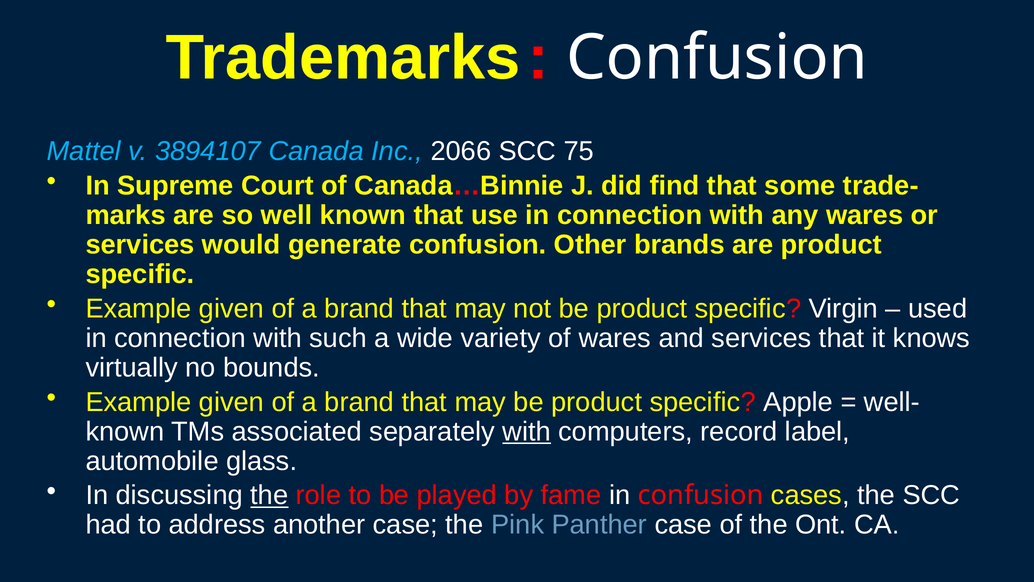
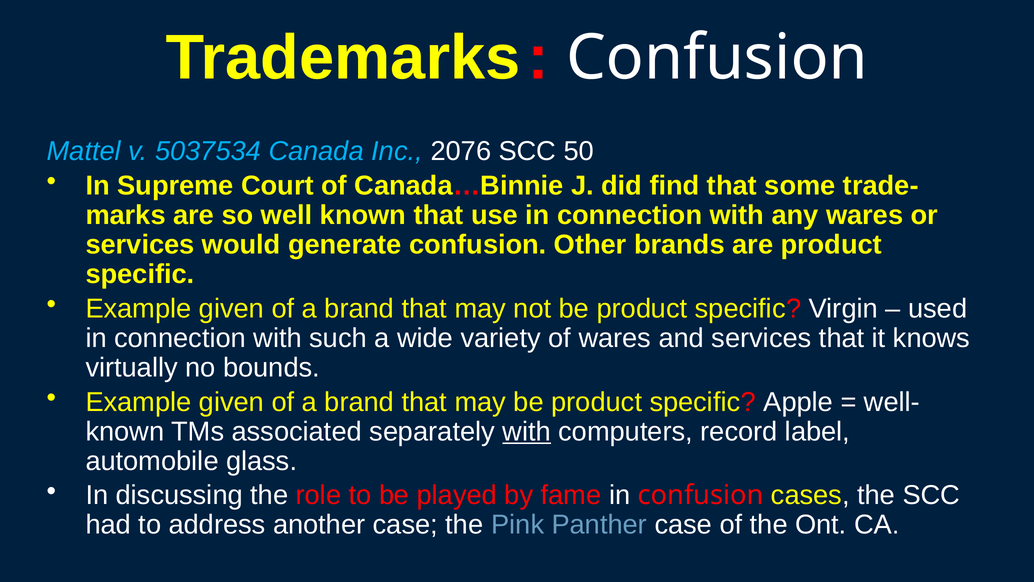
3894107: 3894107 -> 5037534 (208, 151)
2066: 2066 -> 2076 (461, 151)
75: 75 -> 50 (579, 151)
the underline: present -> none (269, 495)
